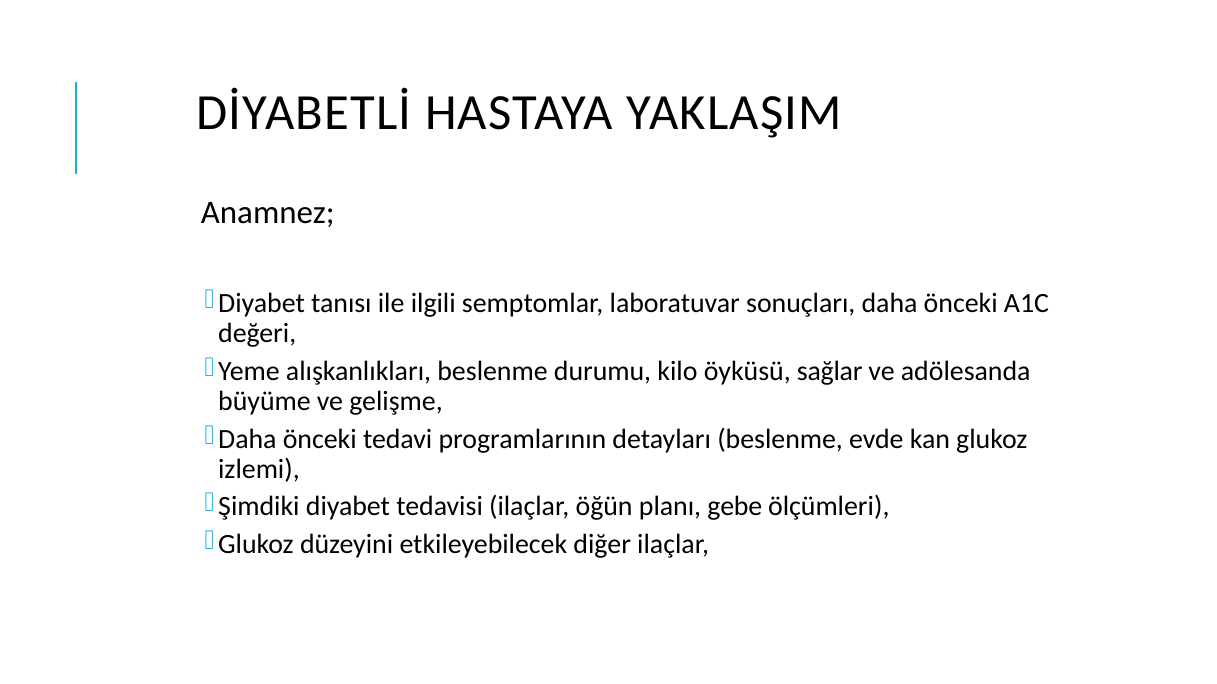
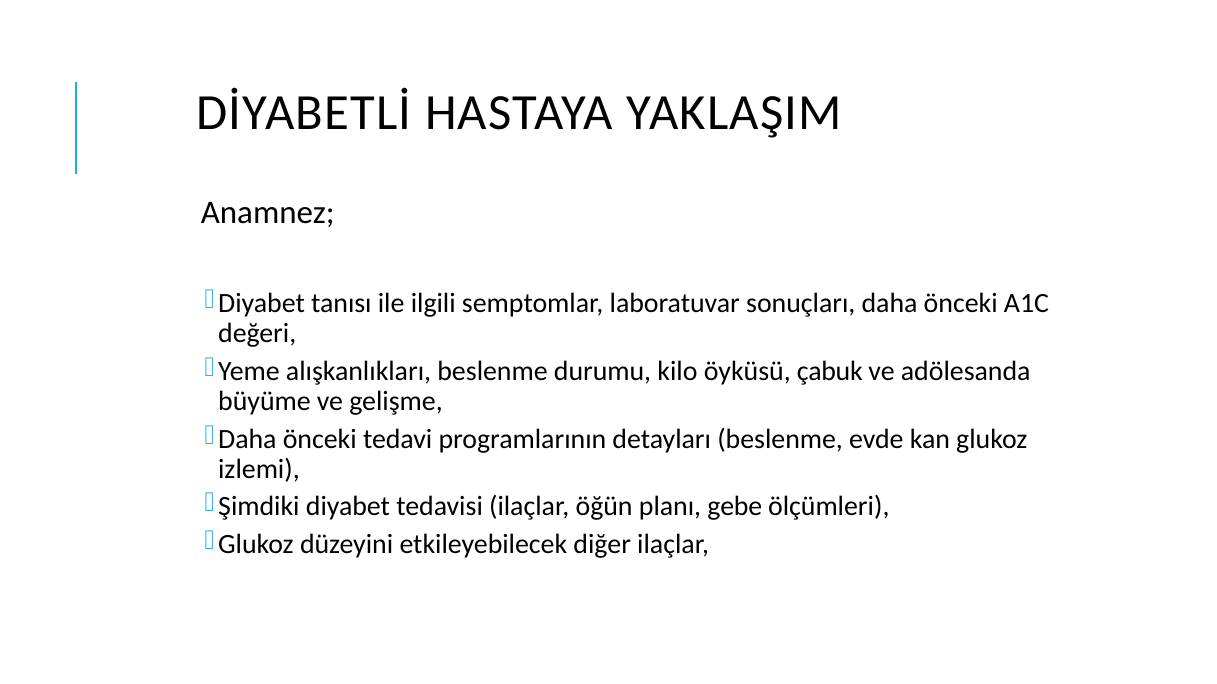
sağlar: sağlar -> çabuk (830, 371)
